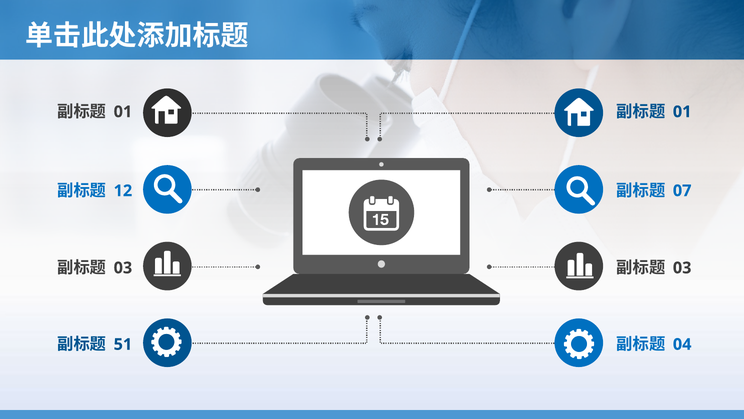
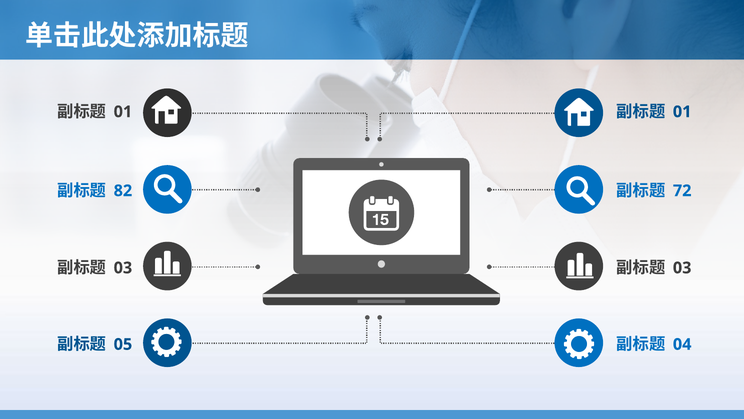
12: 12 -> 82 (123, 191)
07: 07 -> 72 (682, 191)
51: 51 -> 05 (123, 344)
